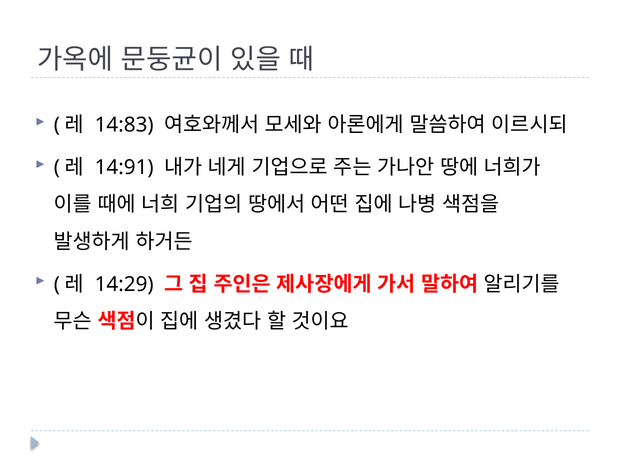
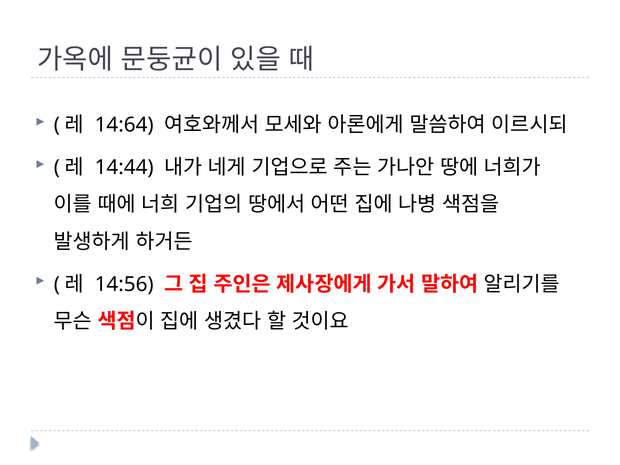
14:83: 14:83 -> 14:64 (124, 125)
14:91: 14:91 -> 14:44 (124, 167)
14:29: 14:29 -> 14:56 (124, 284)
